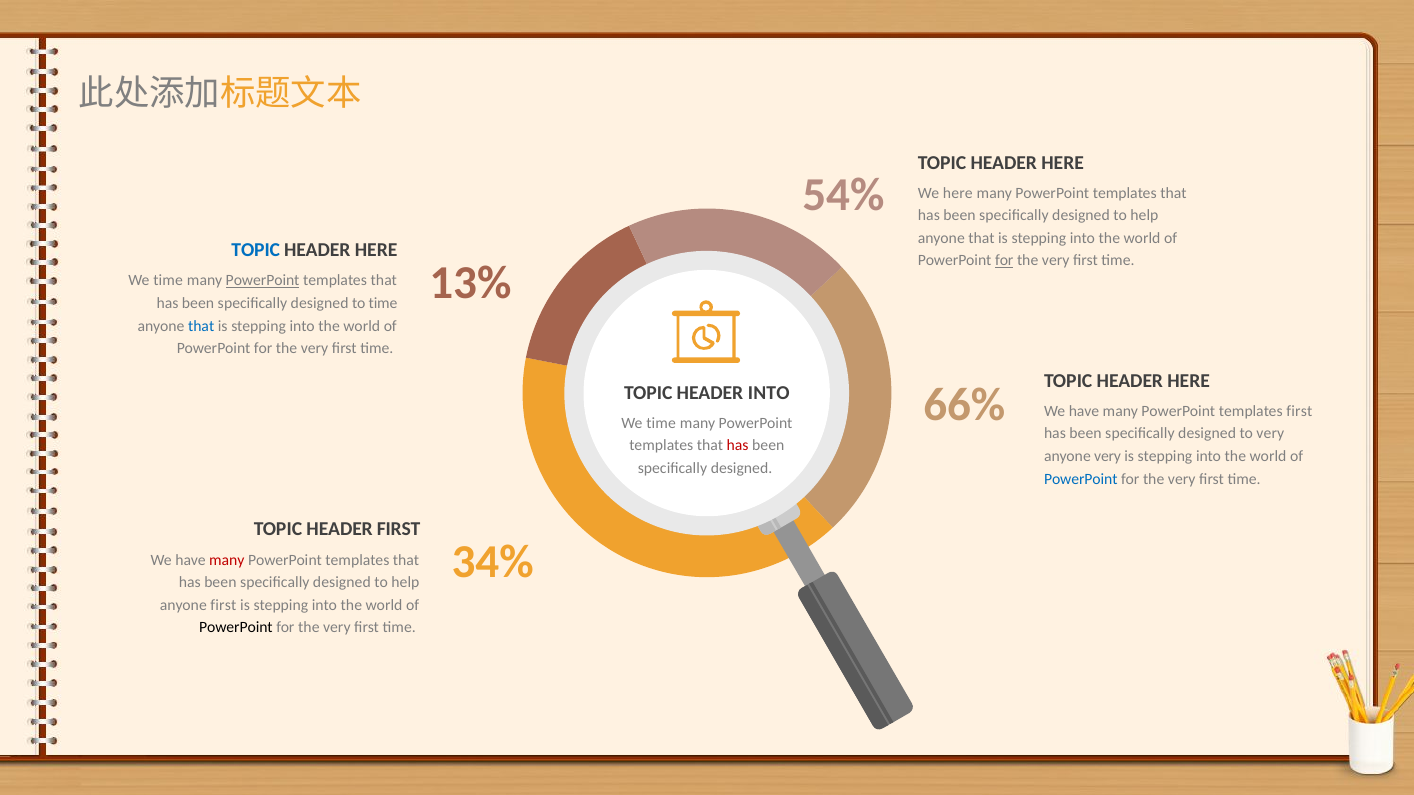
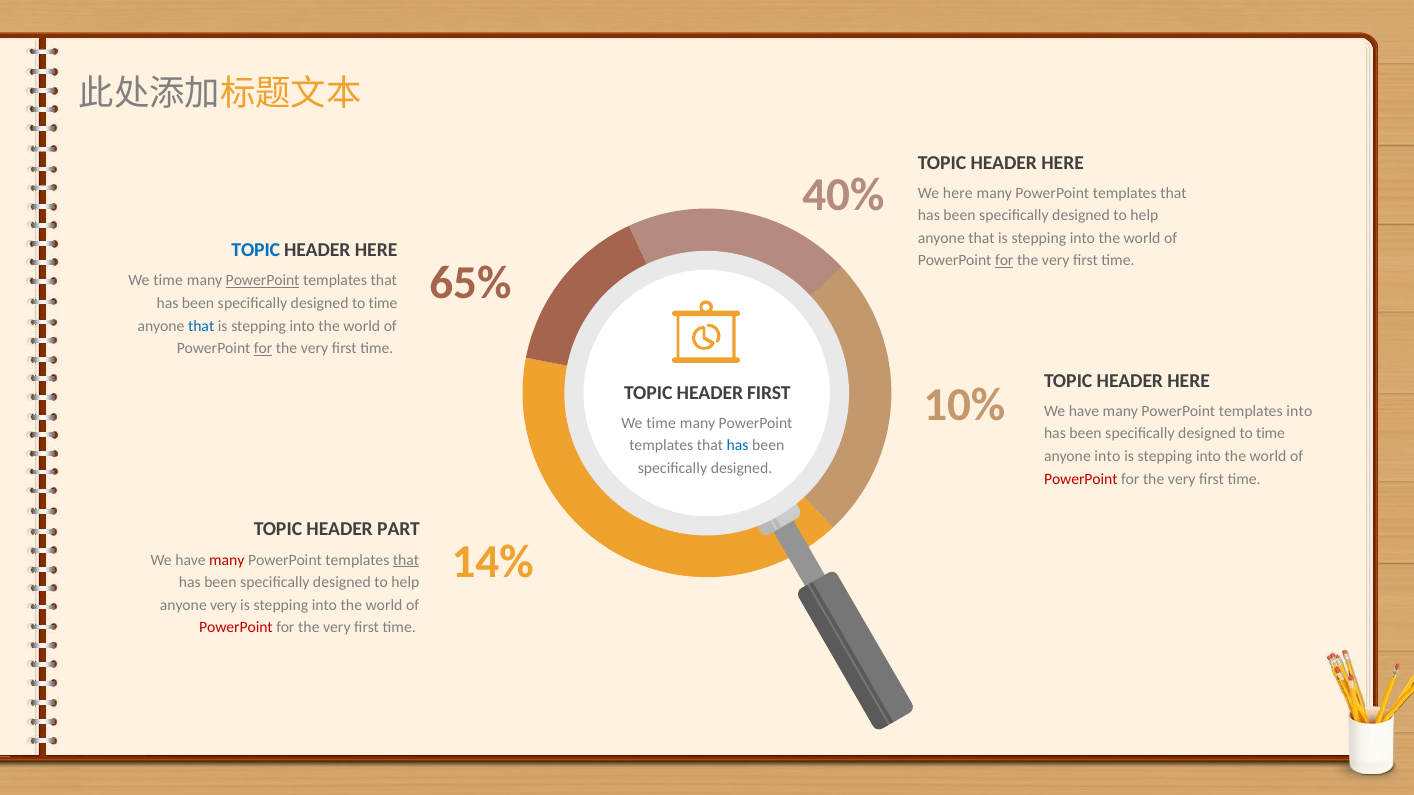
54%: 54% -> 40% (843, 195)
13%: 13% -> 65% (470, 283)
for underline: none -> present (263, 349)
HEADER INTO: INTO -> FIRST (769, 393)
66%: 66% -> 10% (964, 405)
templates first: first -> into (1299, 411)
very: very -> time (1271, 434)
has colour: red -> blue (738, 446)
anyone very: very -> into (1107, 457)
PowerPoint colour: blue -> red (1081, 479)
HEADER FIRST: FIRST -> PART (399, 530)
34%: 34% -> 14% (493, 562)
that underline: none -> present (406, 560)
anyone first: first -> very (224, 605)
PowerPoint colour: black -> red (236, 628)
